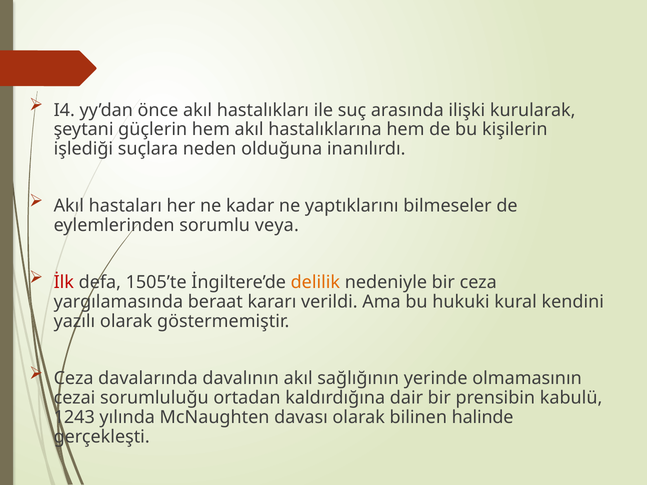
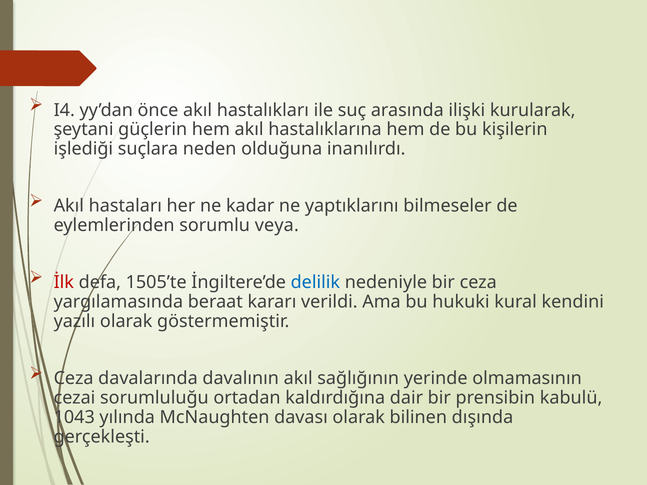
delilik colour: orange -> blue (315, 283)
1243: 1243 -> 1043 (74, 417)
halinde: halinde -> dışında (482, 417)
